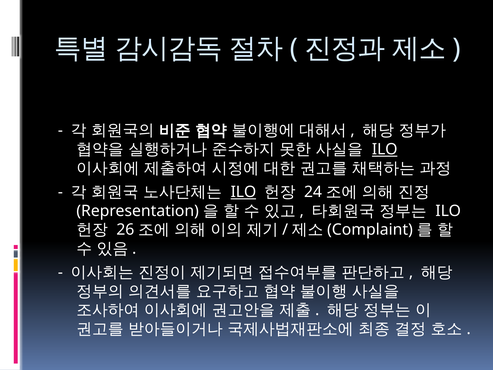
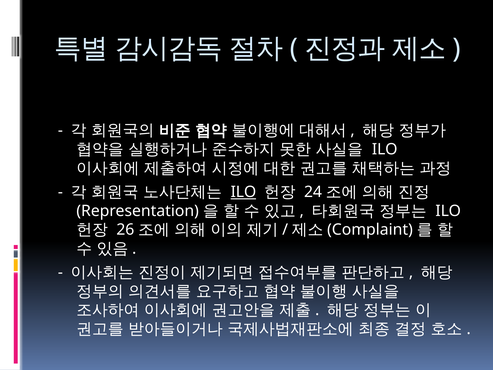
ILO underline: present -> none (385, 149)
